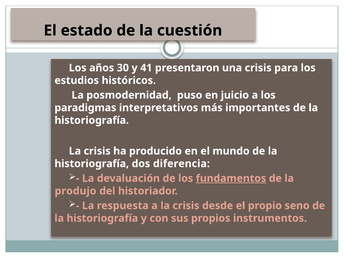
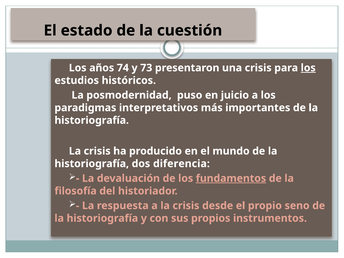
30: 30 -> 74 (123, 68)
41: 41 -> 73 (146, 68)
los underline: none -> present (308, 68)
produjo: produjo -> filosofía (76, 191)
